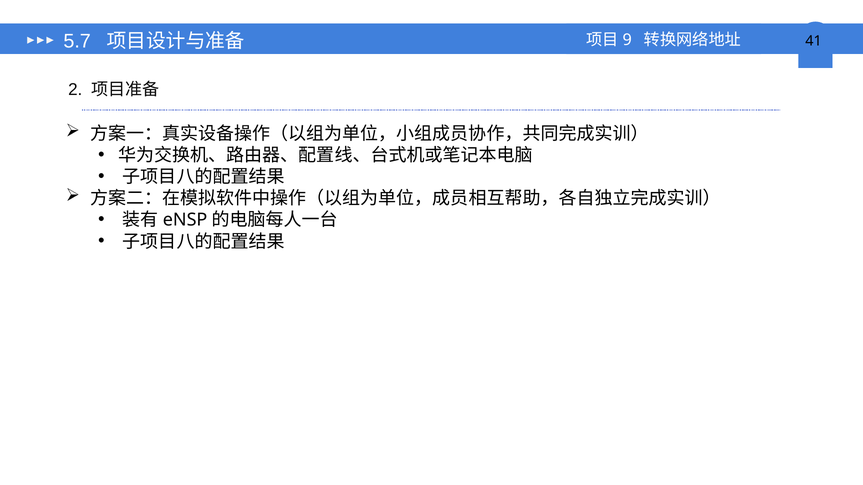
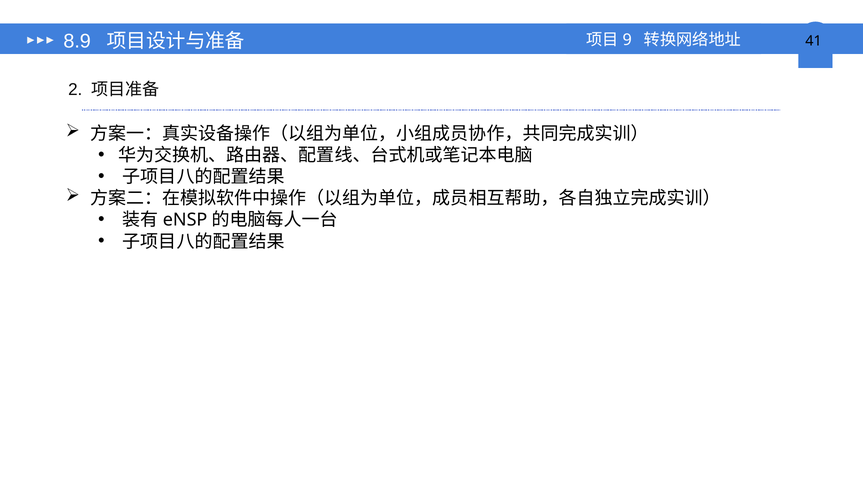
5.7: 5.7 -> 8.9 (77, 41)
